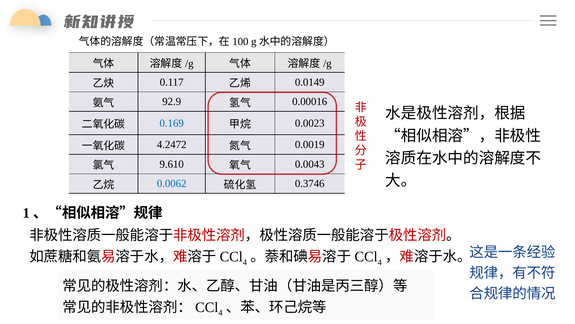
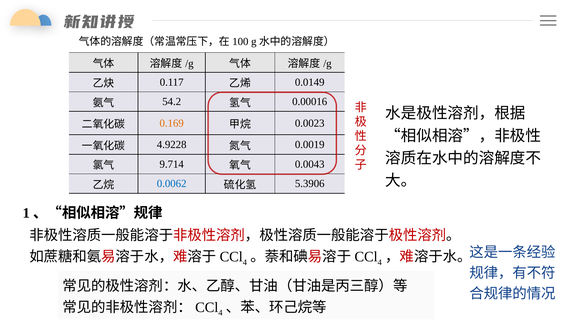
92.9: 92.9 -> 54.2 (172, 102)
0.169 colour: blue -> orange (172, 123)
4.2472: 4.2472 -> 4.9228 (172, 144)
9.610: 9.610 -> 9.714 (172, 164)
0.3746: 0.3746 -> 5.3906 (310, 183)
